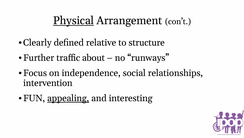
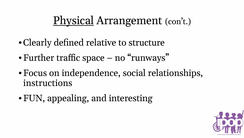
about: about -> space (93, 58)
intervention: intervention -> instructions (48, 83)
appealing underline: present -> none (68, 98)
